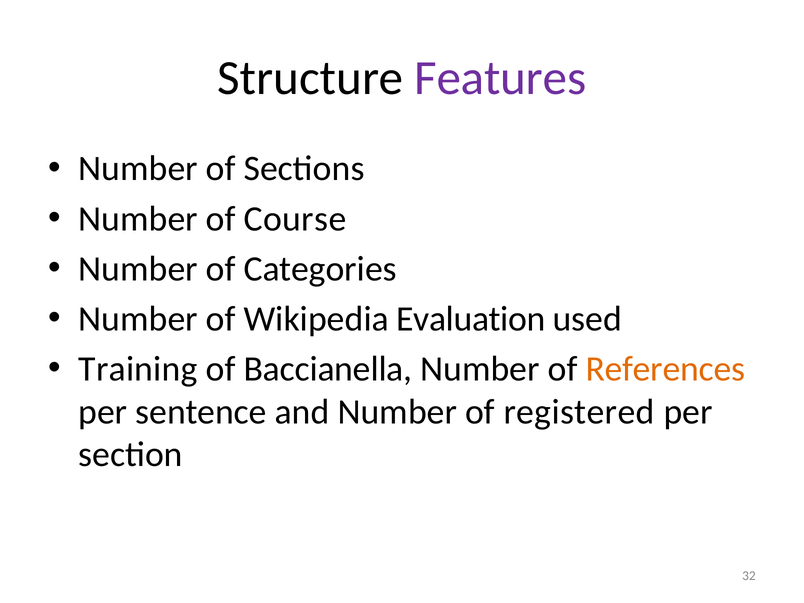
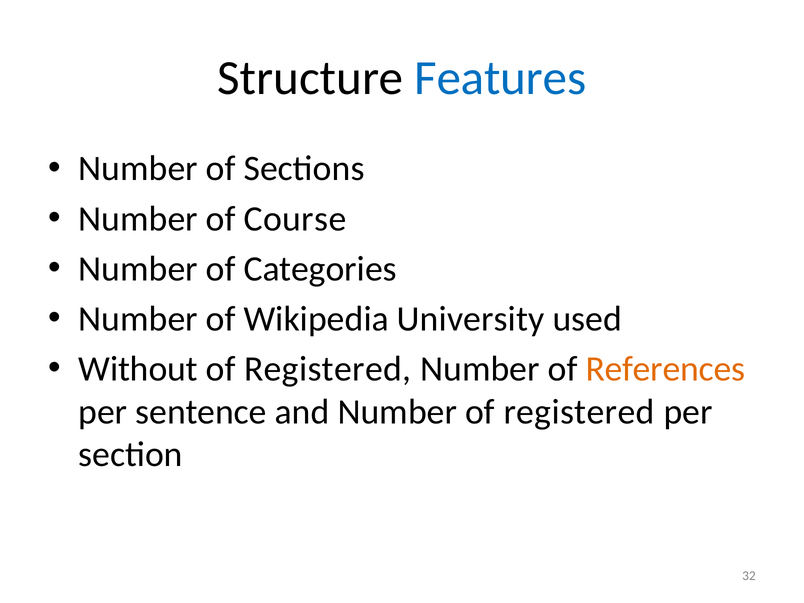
Features colour: purple -> blue (500, 78)
Evaluation: Evaluation -> University (471, 319)
Training: Training -> Without (138, 369)
Baccianella: Baccianella -> Registered (328, 369)
